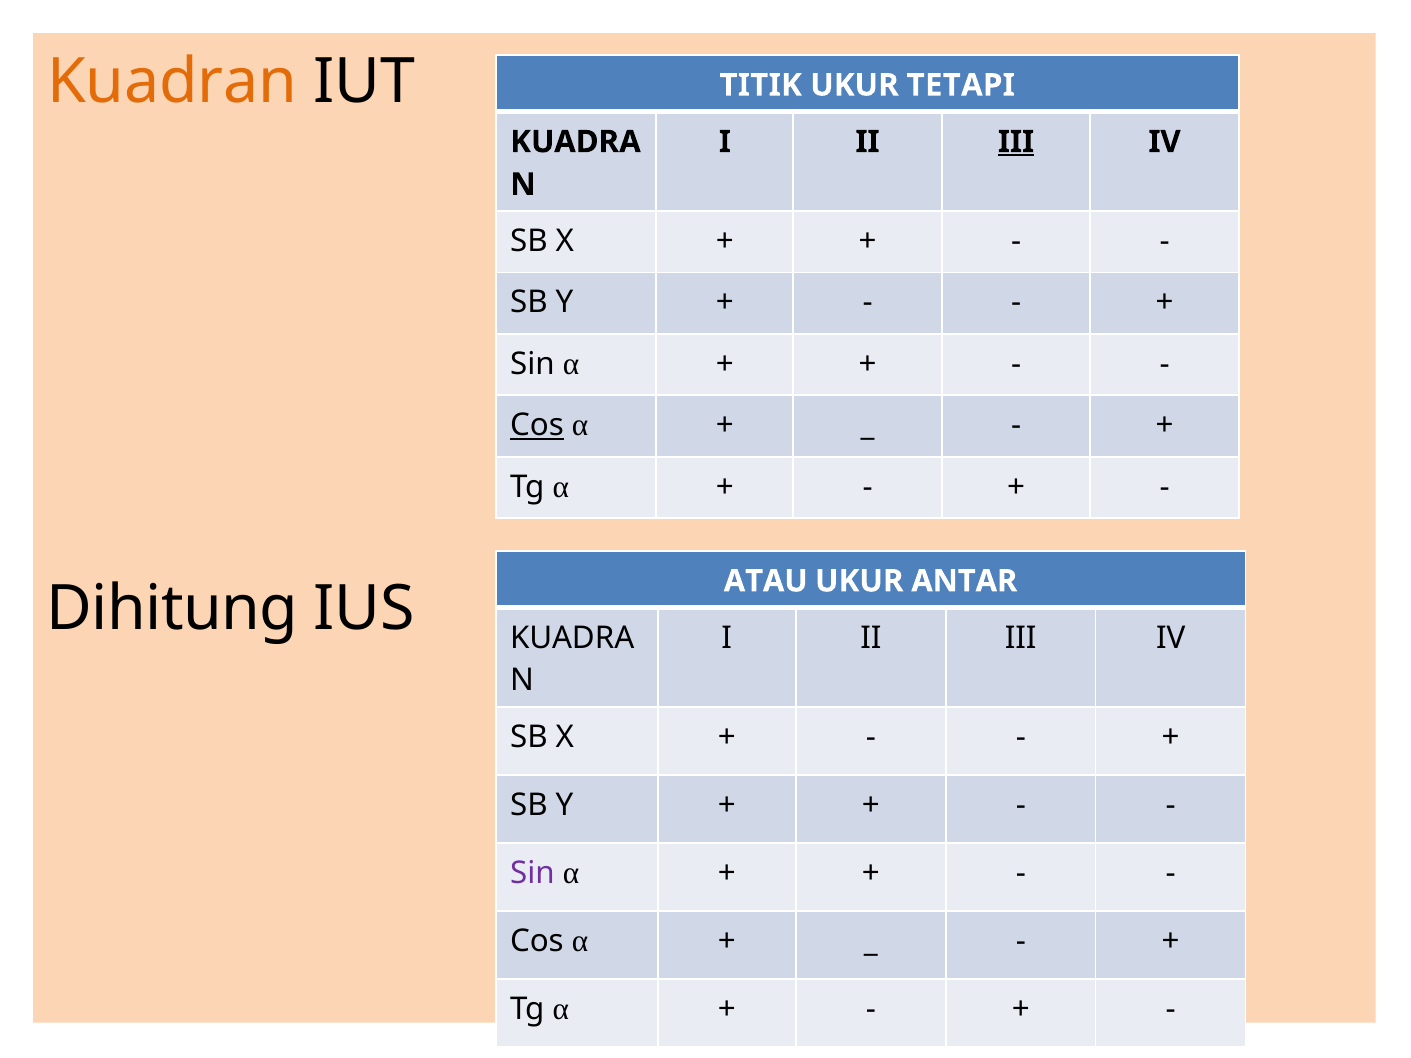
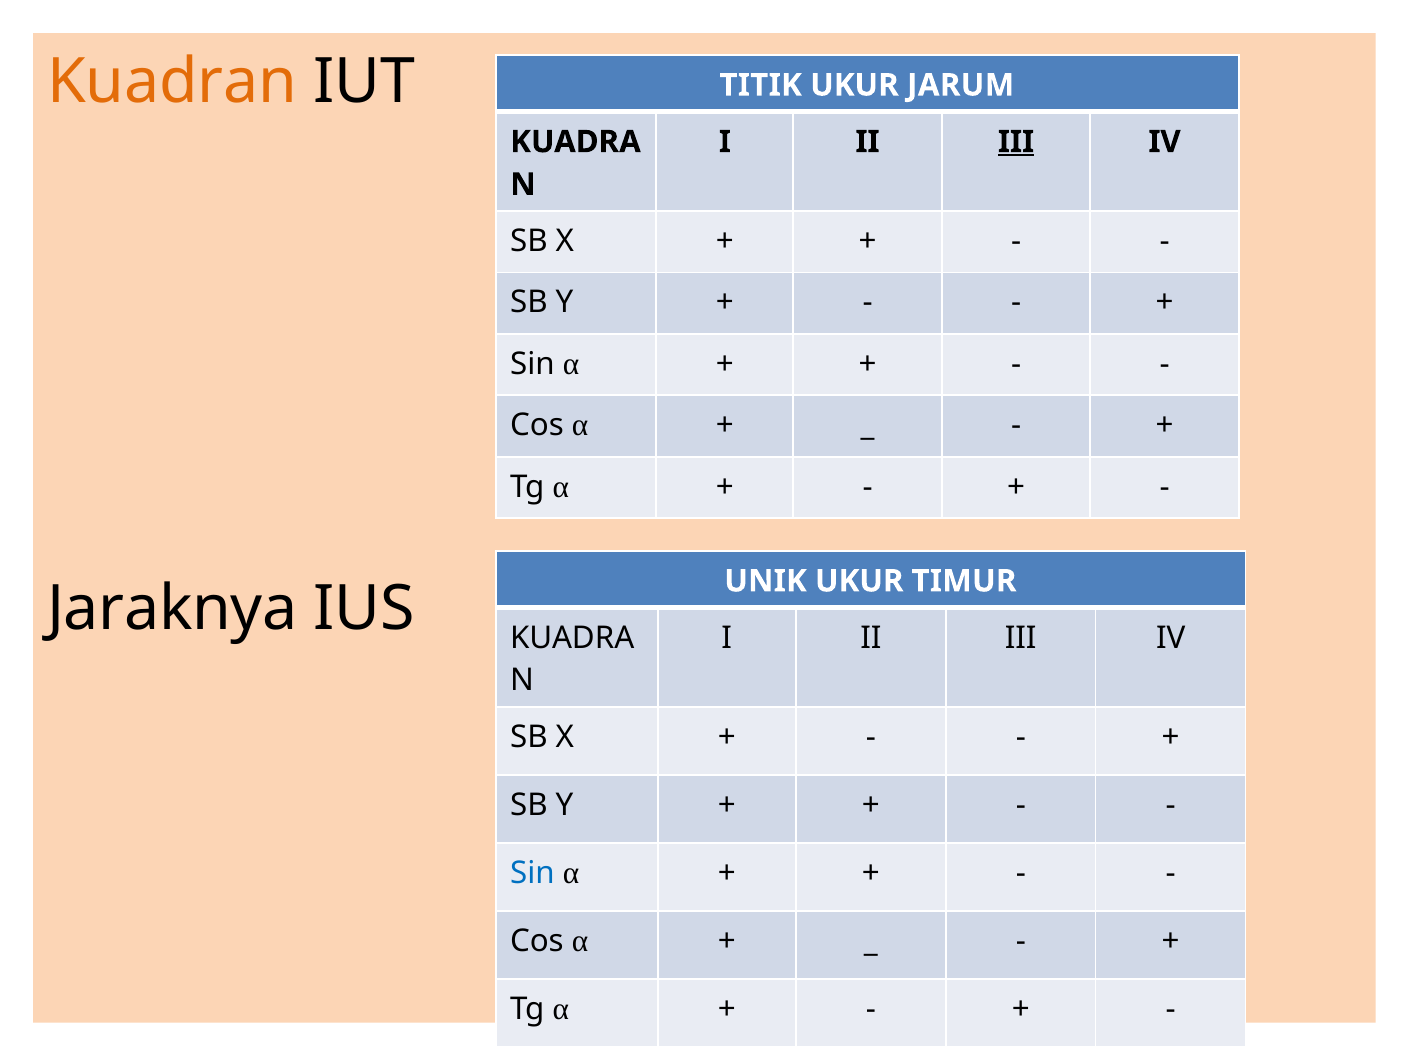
TETAPI: TETAPI -> JARUM (961, 85)
Cos underline: present -> none (537, 426)
ATAU: ATAU -> UNIK (766, 581)
ANTAR: ANTAR -> TIMUR (964, 581)
Dihitung: Dihitung -> Jaraknya (172, 609)
Sin colour: purple -> blue (532, 873)
